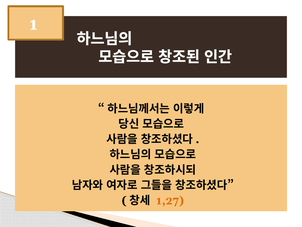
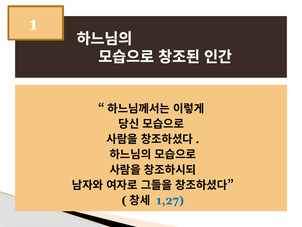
1,27 colour: orange -> blue (170, 200)
